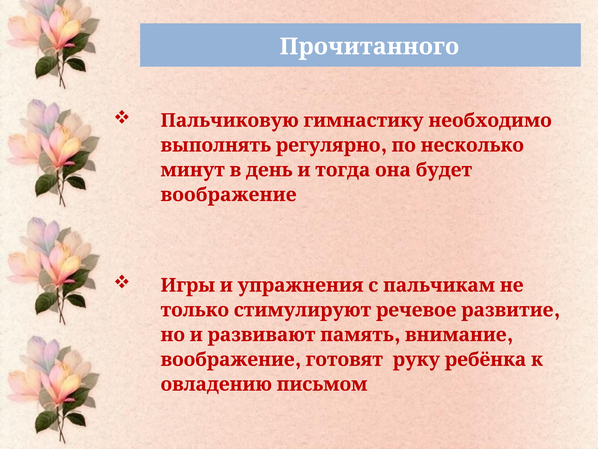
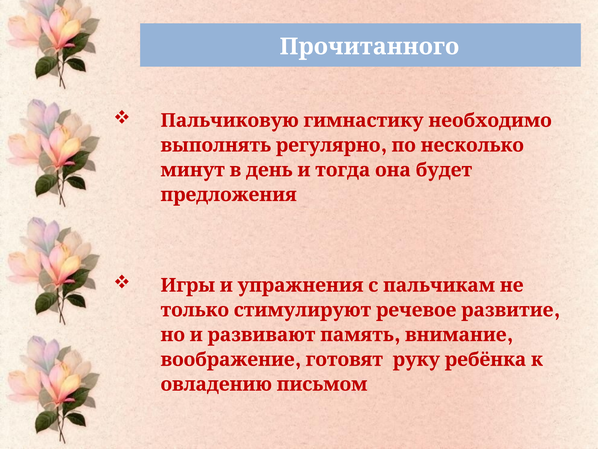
воображение: воображение -> предложения (229, 195)
